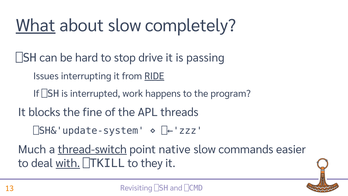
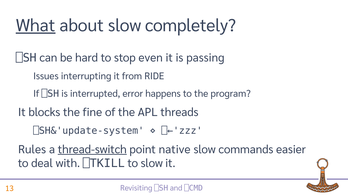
drive: drive -> even (151, 58)
RIDE underline: present -> none (154, 76)
work: work -> error (133, 93)
Much: Much -> Rules (32, 149)
with underline: present -> none (68, 163)
to they: they -> slow (152, 163)
